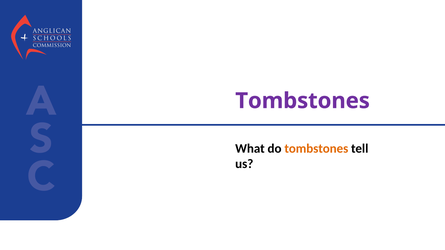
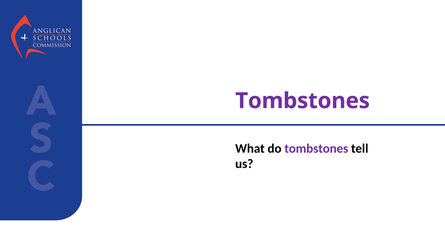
tombstones colour: orange -> purple (316, 149)
